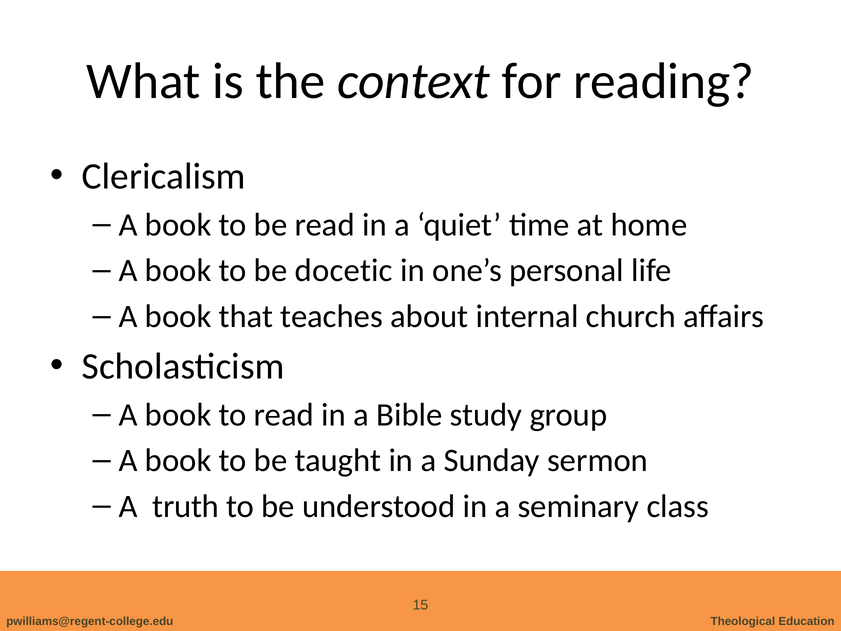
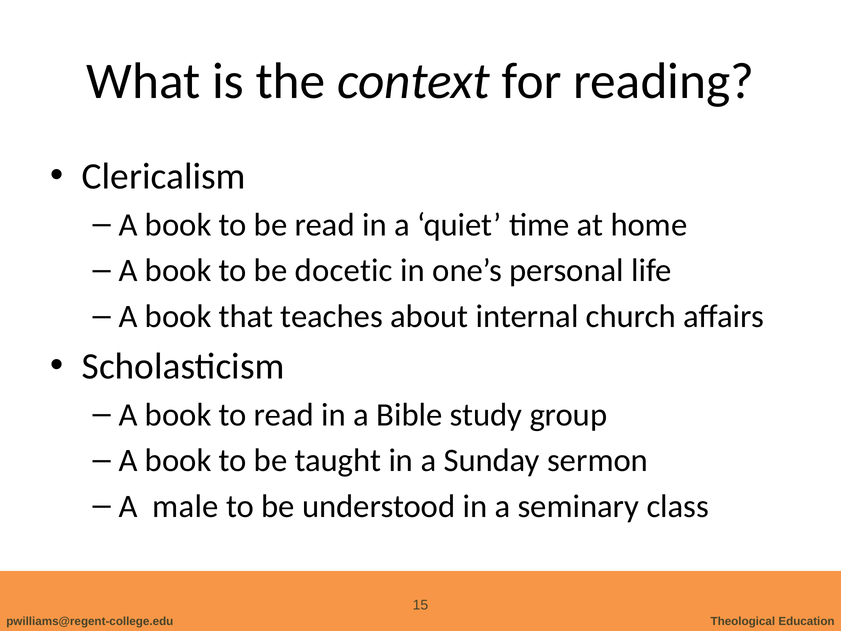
truth: truth -> male (185, 506)
